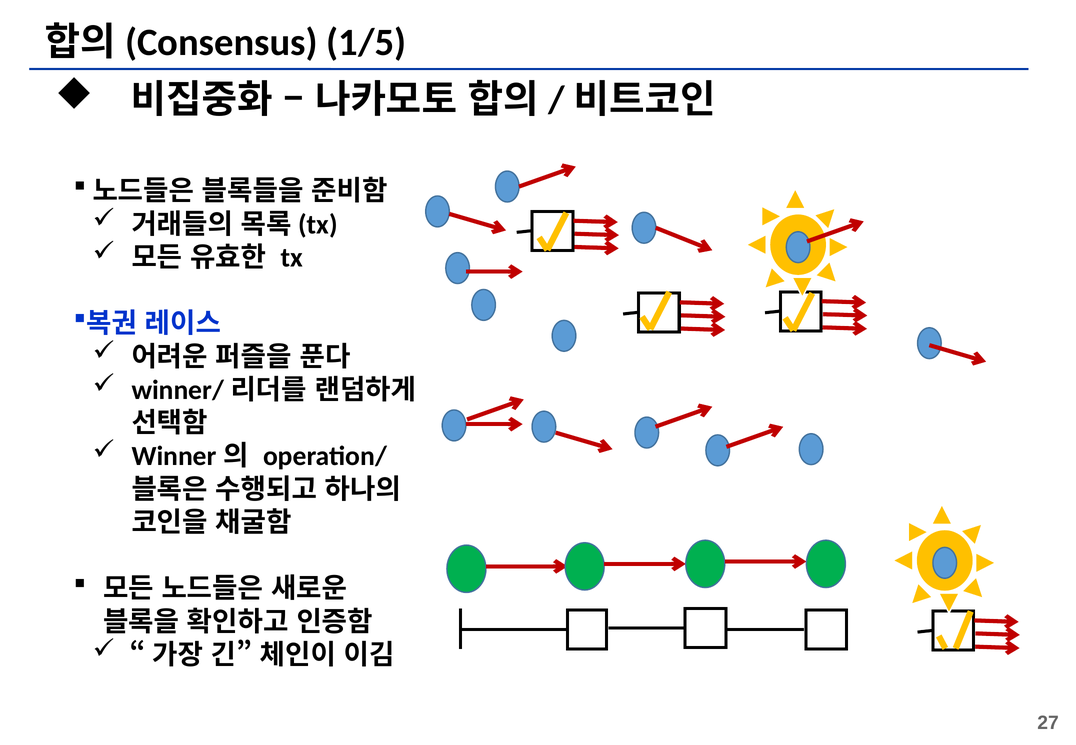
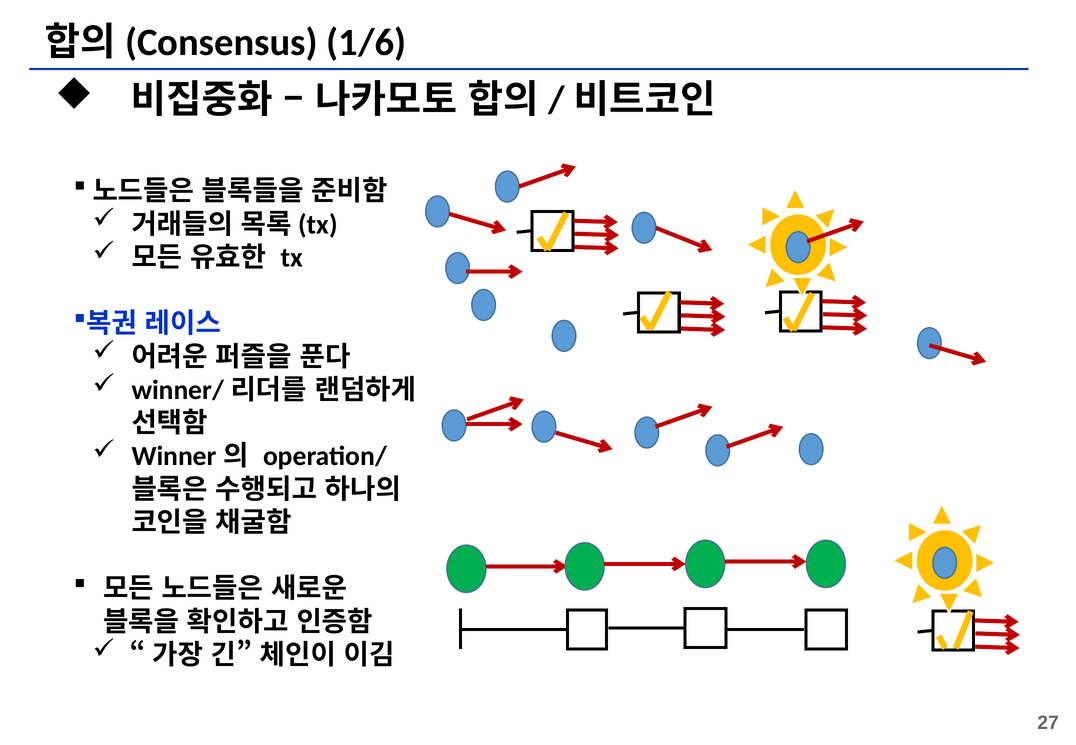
1/5: 1/5 -> 1/6 (366, 42)
